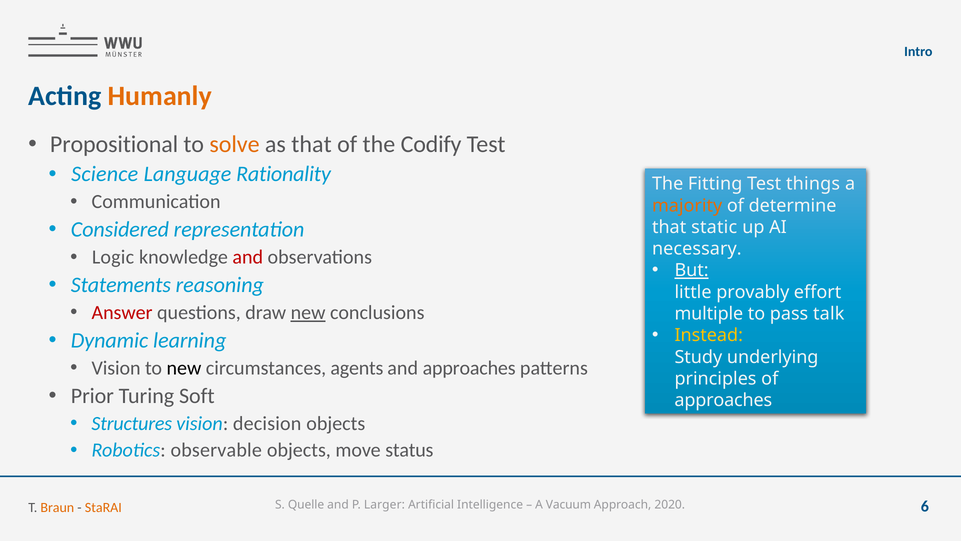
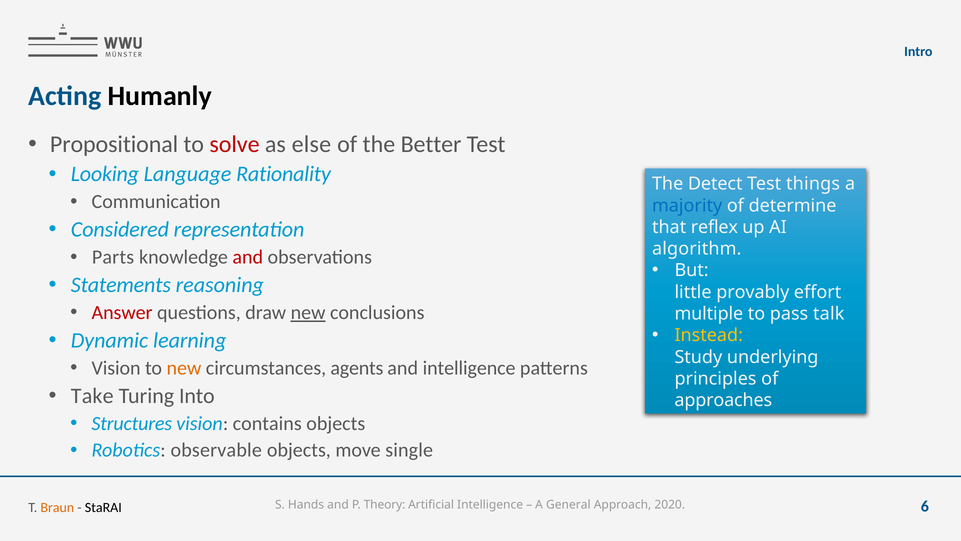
Humanly colour: orange -> black (160, 96)
solve colour: orange -> red (235, 144)
as that: that -> else (311, 144)
Codify: Codify -> Better (431, 144)
Science: Science -> Looking (105, 174)
Fitting: Fitting -> Detect (715, 184)
majority colour: orange -> blue (687, 205)
static: static -> reflex (714, 227)
necessary: necessary -> algorithm (697, 249)
Logic: Logic -> Parts (113, 257)
But underline: present -> none (692, 270)
new colour: black -> orange (184, 368)
and approaches: approaches -> intelligence (469, 368)
Prior: Prior -> Take (92, 395)
Soft: Soft -> Into (197, 395)
decision: decision -> contains (267, 423)
status: status -> single (409, 450)
Quelle: Quelle -> Hands (306, 504)
Larger: Larger -> Theory (385, 504)
Vacuum: Vacuum -> General (568, 504)
StaRAI colour: orange -> black (103, 507)
